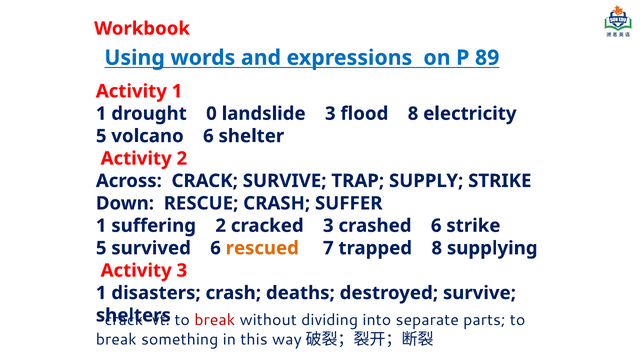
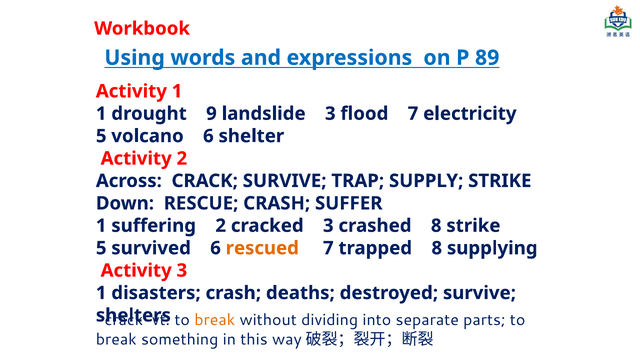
0: 0 -> 9 (211, 114)
flood 8: 8 -> 7 (413, 114)
crashed 6: 6 -> 8 (436, 226)
break colour: red -> orange (215, 320)
